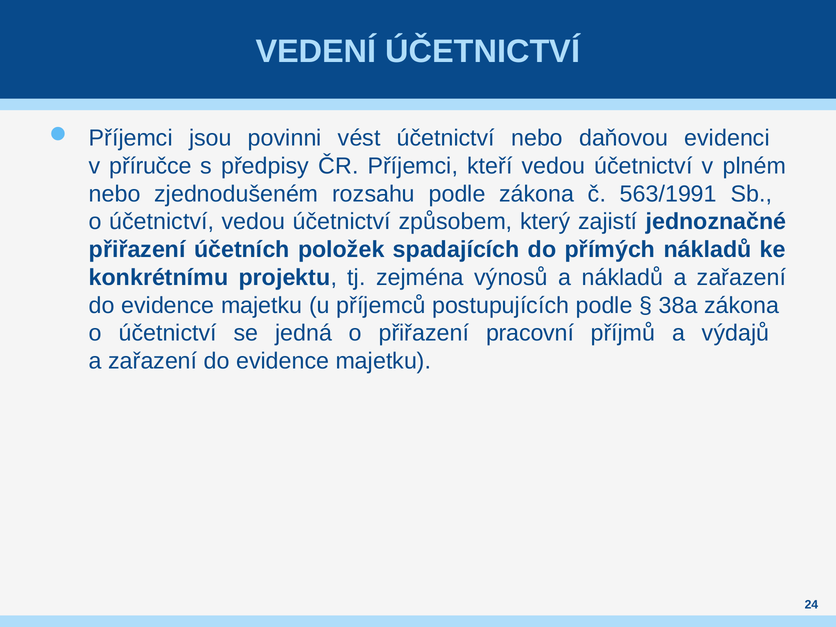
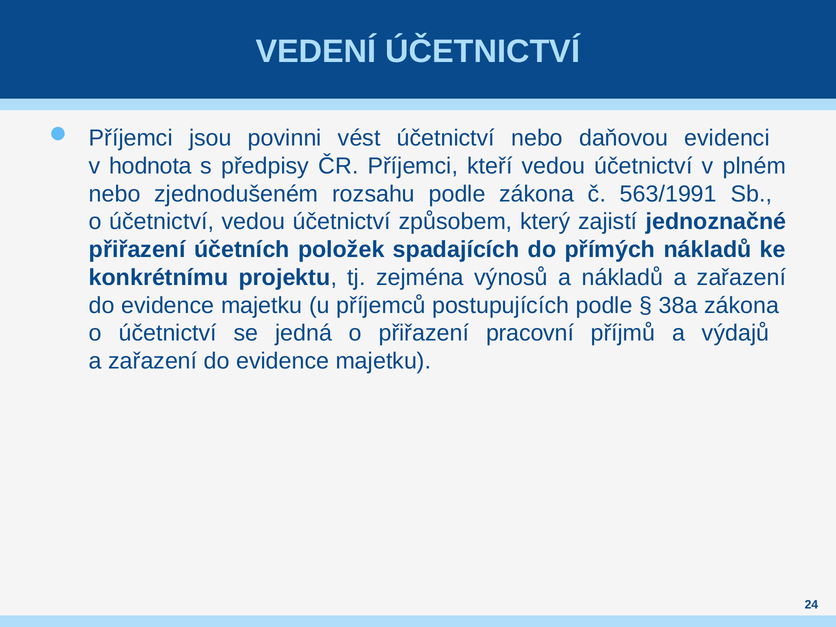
příručce: příručce -> hodnota (150, 166)
